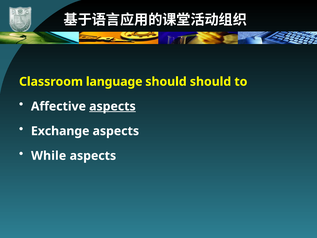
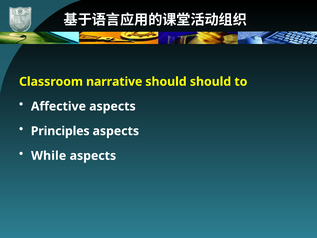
language: language -> narrative (114, 82)
aspects underline: present -> none (112, 106)
Exchange: Exchange -> Principles (60, 131)
